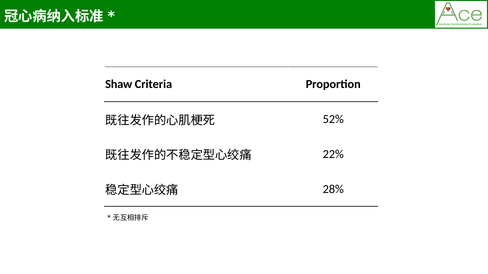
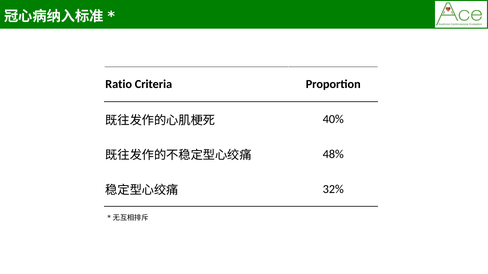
Shaw: Shaw -> Ratio (119, 84)
52%: 52% -> 40% (333, 119)
22%: 22% -> 48% (333, 154)
28%: 28% -> 32% (333, 189)
